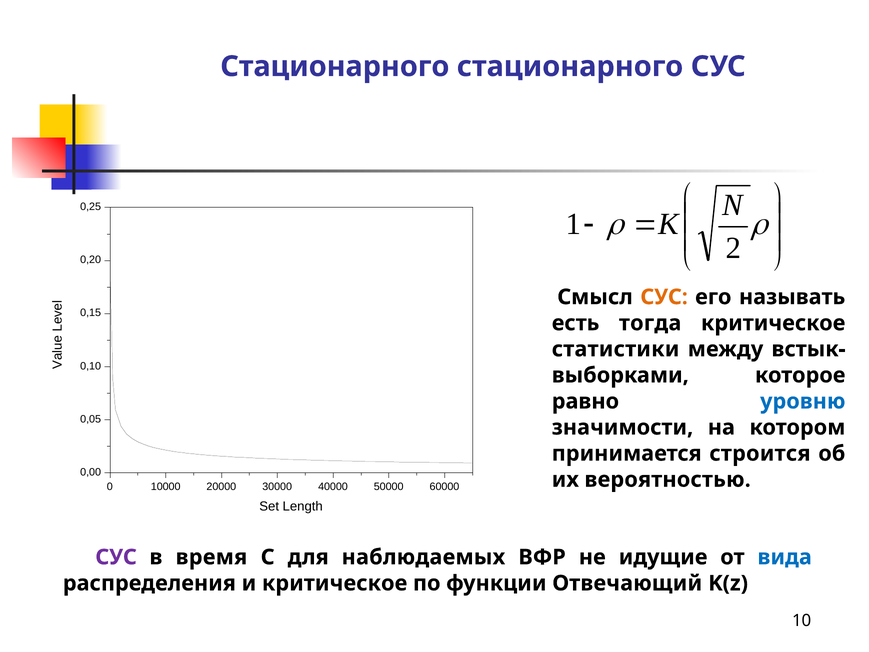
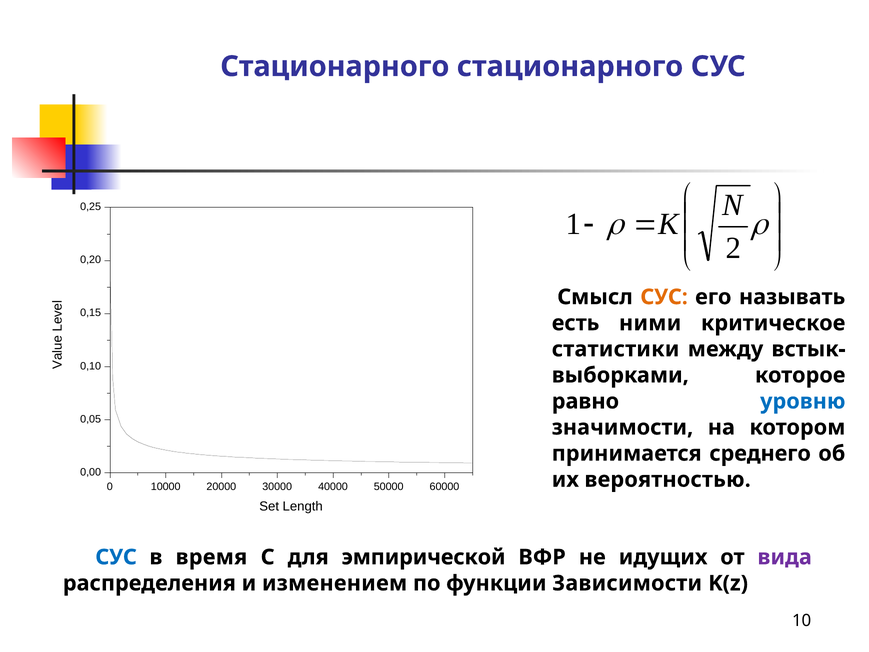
тогда: тогда -> ними (650, 323)
строится: строится -> среднего (760, 453)
СУС colour: purple -> blue (116, 557)
наблюдаемых: наблюдаемых -> эмпирической (424, 557)
идущие: идущие -> идущих (663, 557)
вида colour: blue -> purple (785, 557)
и критическое: критическое -> изменением (335, 583)
Отвечающий: Отвечающий -> Зависимости (627, 583)
